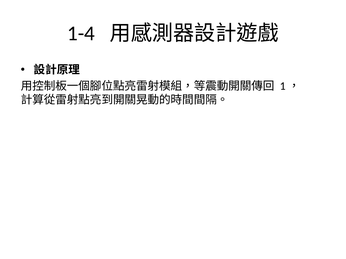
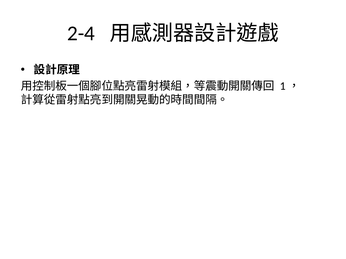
1-4: 1-4 -> 2-4 (81, 33)
